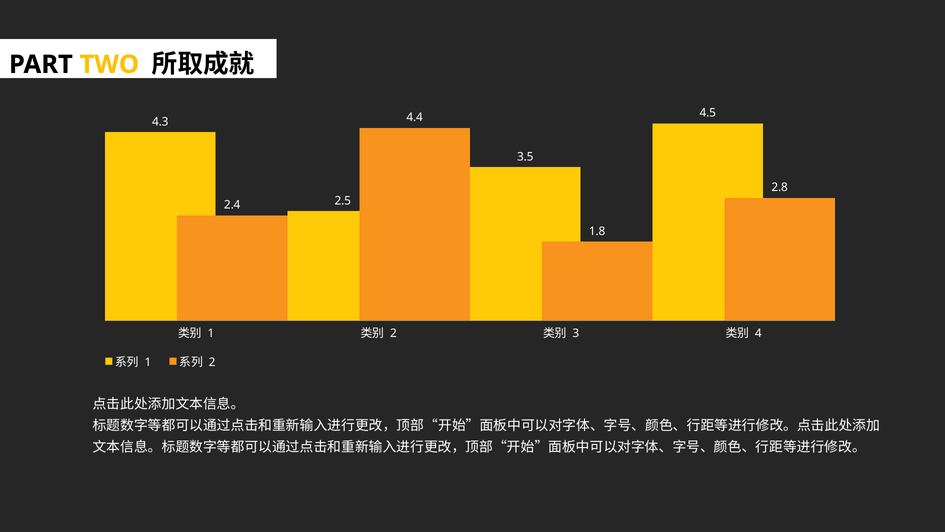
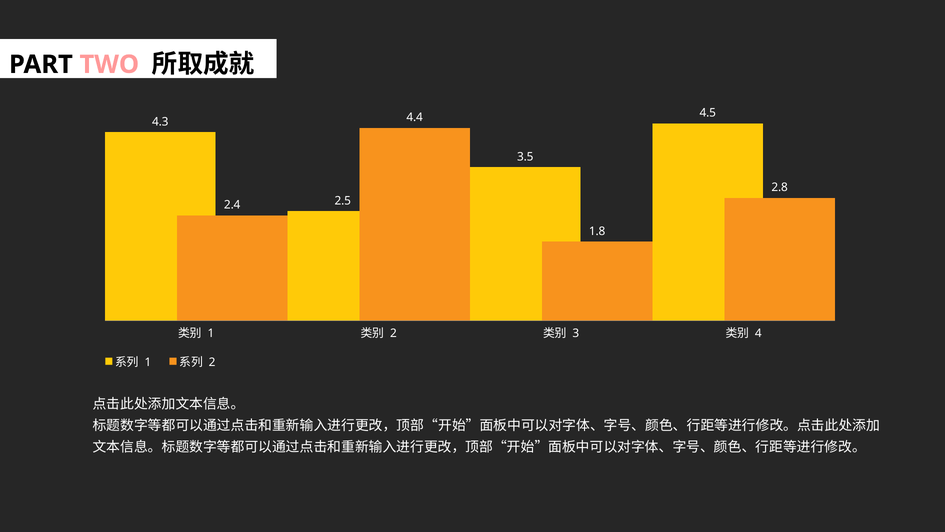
TWO colour: yellow -> pink (109, 64)
